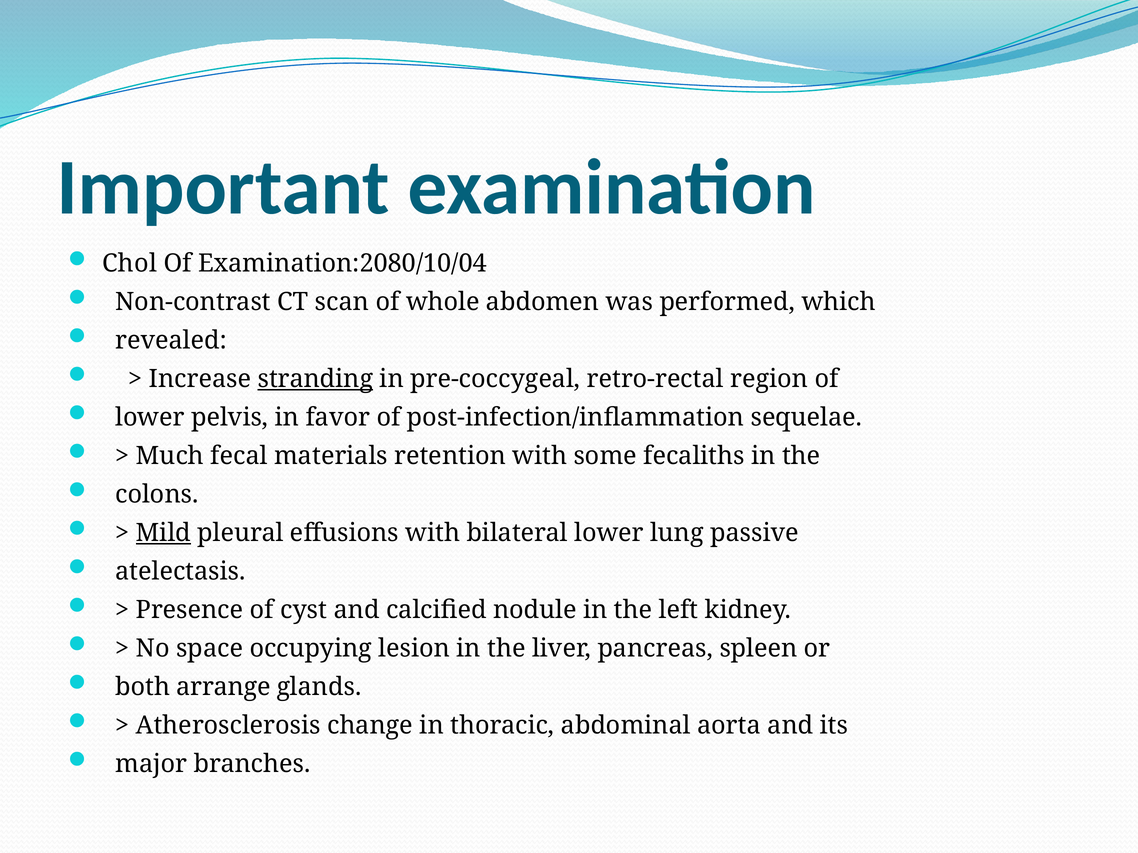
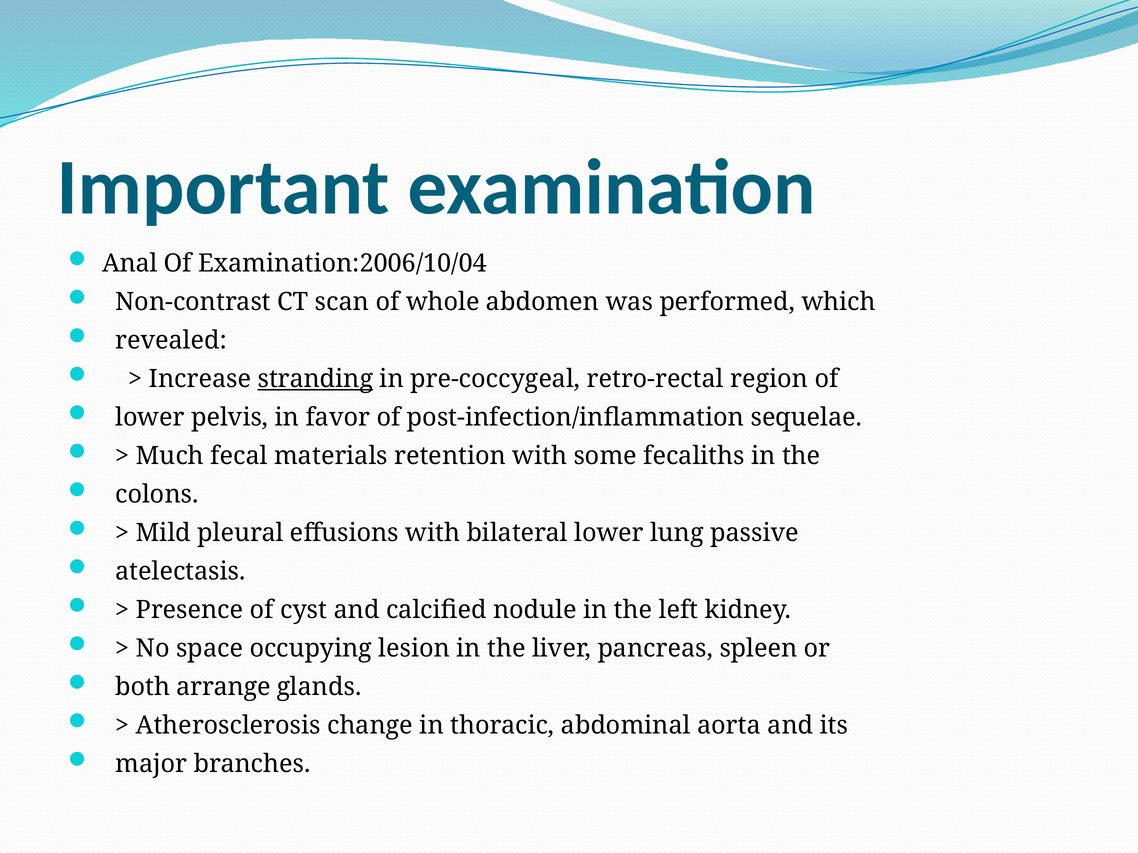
Chol: Chol -> Anal (130, 263)
Examination:2080/10/04: Examination:2080/10/04 -> Examination:2006/10/04 (342, 263)
Mild underline: present -> none (163, 533)
